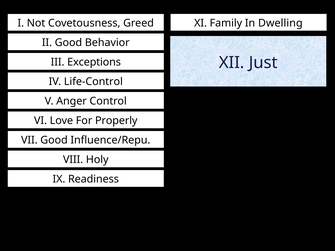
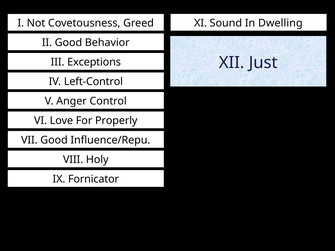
Family: Family -> Sound (226, 23)
Life-Control: Life-Control -> Left-Control (93, 82)
Readiness: Readiness -> Fornicator (94, 179)
